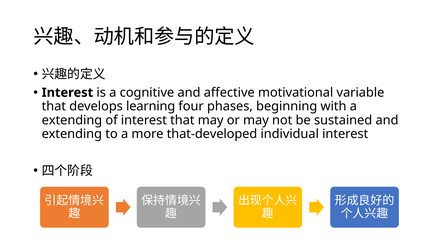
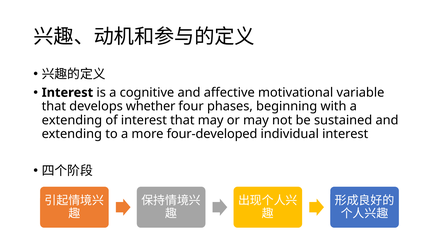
learning: learning -> whether (151, 106)
that-developed: that-developed -> four-developed (212, 134)
